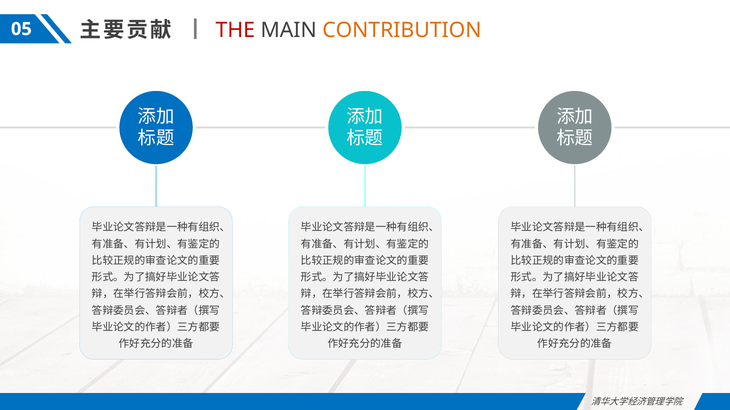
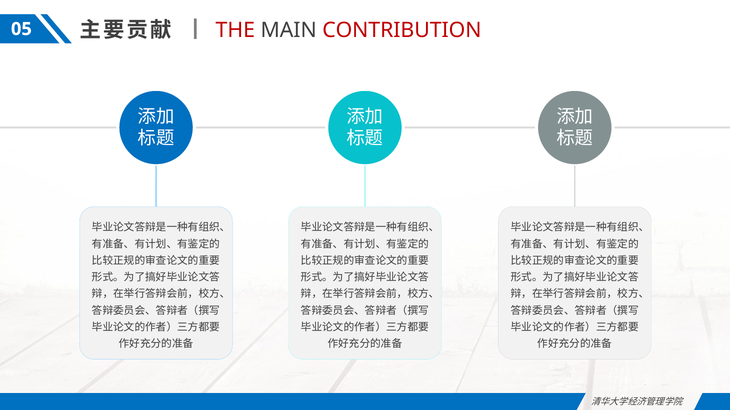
CONTRIBUTION colour: orange -> red (402, 30)
